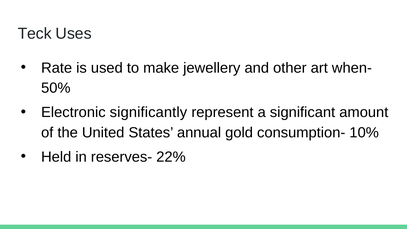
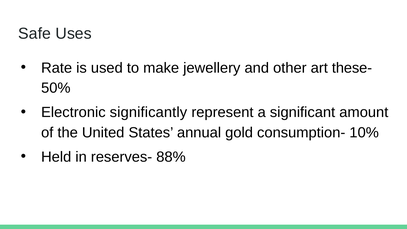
Teck: Teck -> Safe (35, 34)
when-: when- -> these- (352, 68)
22%: 22% -> 88% (171, 157)
